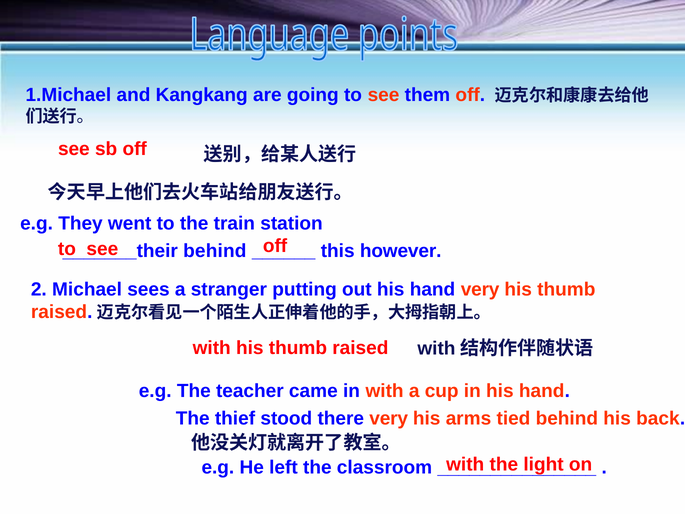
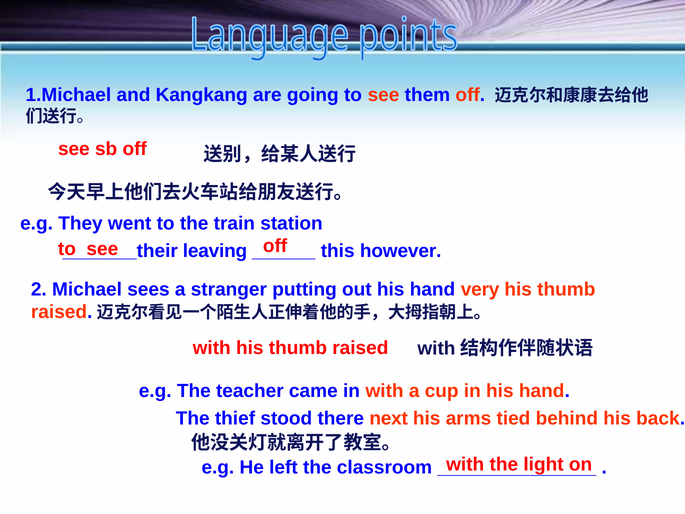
behind: behind -> leaving (215, 251)
there very: very -> next (389, 418)
